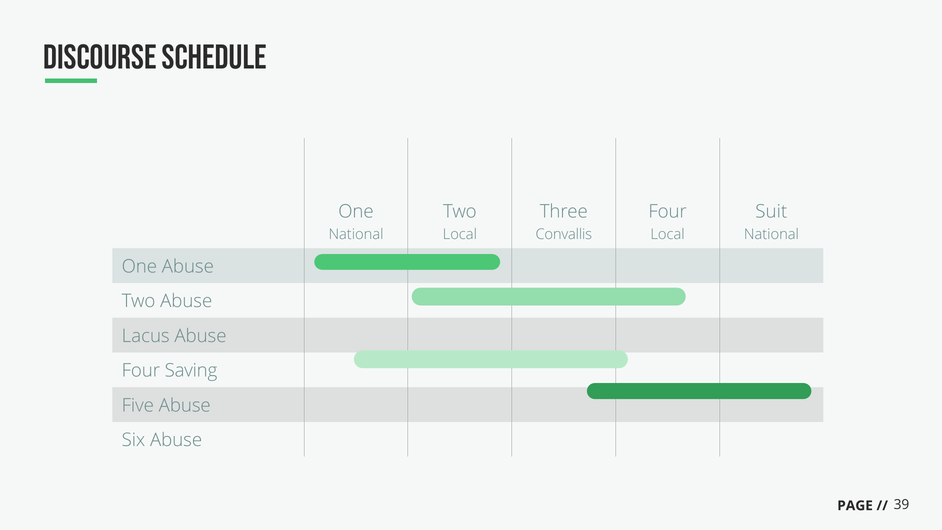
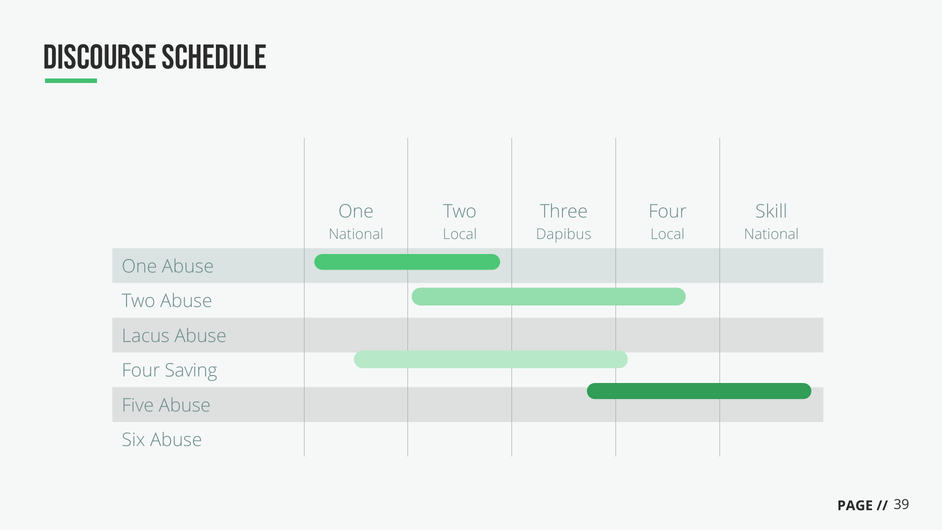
Suit: Suit -> Skill (771, 212)
Convallis: Convallis -> Dapibus (564, 234)
